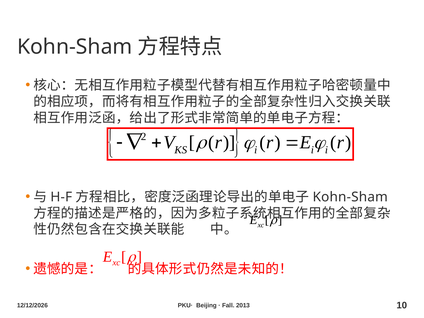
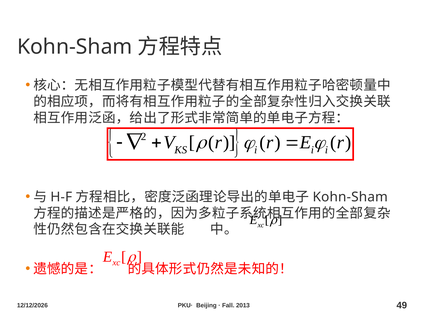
10: 10 -> 49 (402, 306)
